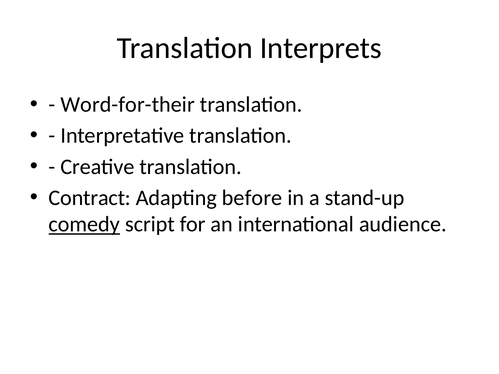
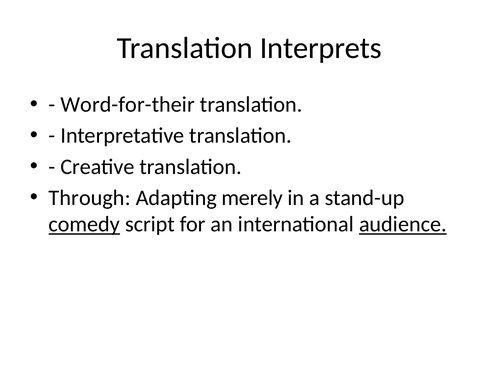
Contract: Contract -> Through (90, 198)
before: before -> merely (252, 198)
audience underline: none -> present (403, 224)
